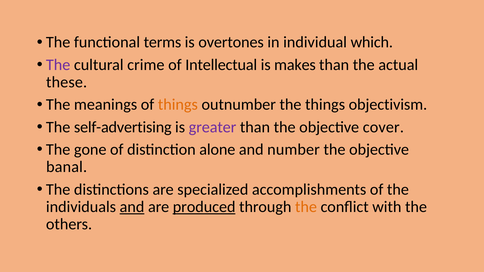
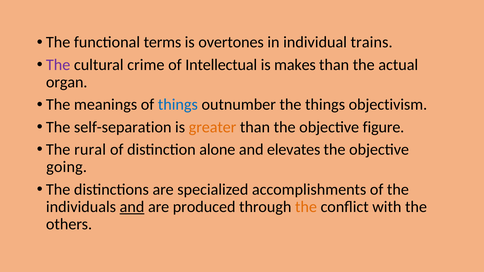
which: which -> trains (372, 42)
these: these -> organ (67, 82)
things colour: orange -> blue (178, 105)
self-advertising: self-advertising -> self-separation (123, 127)
greater colour: purple -> orange (213, 127)
cover: cover -> figure (384, 127)
gone: gone -> rural (90, 150)
number: number -> elevates (294, 150)
banal: banal -> going (67, 167)
produced underline: present -> none (204, 207)
